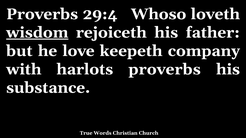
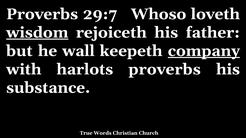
29:4: 29:4 -> 29:7 (100, 14)
love: love -> wall (79, 51)
company underline: none -> present (204, 51)
